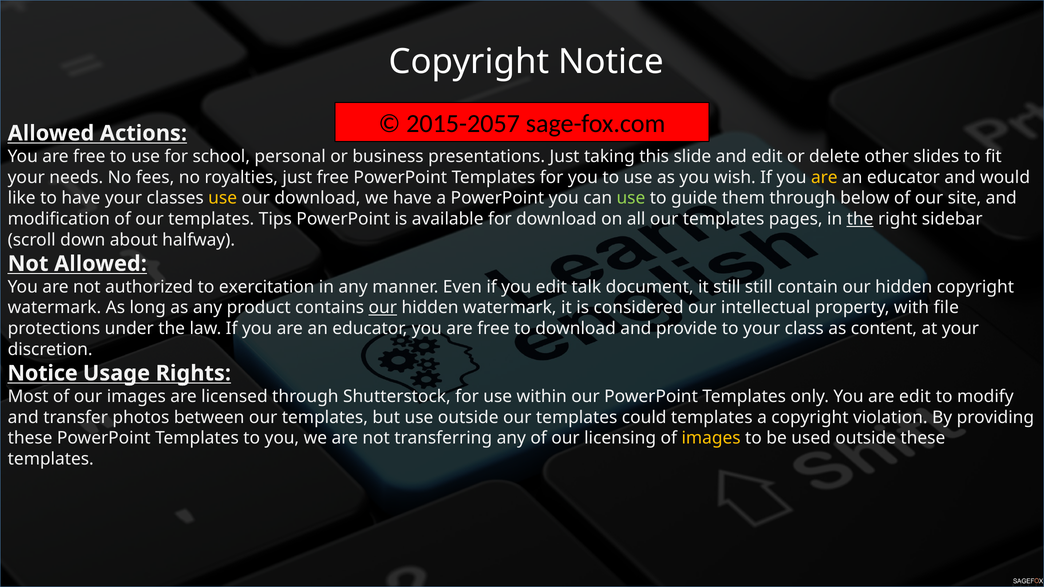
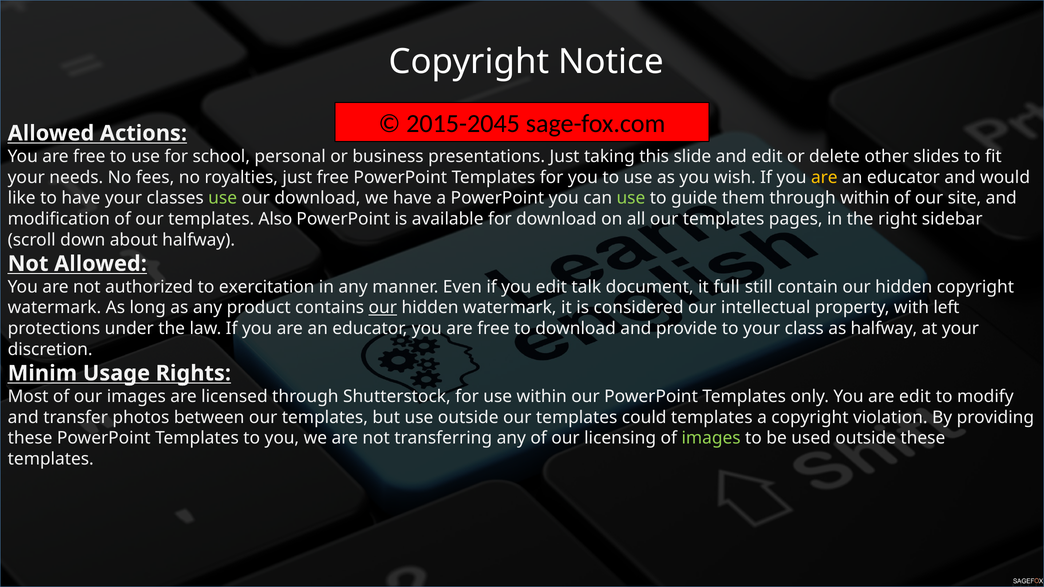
2015-2057: 2015-2057 -> 2015-2045 (463, 124)
use colour: yellow -> light green (223, 198)
through below: below -> within (865, 198)
Tips: Tips -> Also (275, 219)
the underline: present -> none (860, 219)
it still: still -> full (727, 287)
file: file -> left (946, 308)
as content: content -> halfway (884, 329)
Notice: Notice -> Minim (42, 373)
images colour: yellow -> light green (711, 438)
